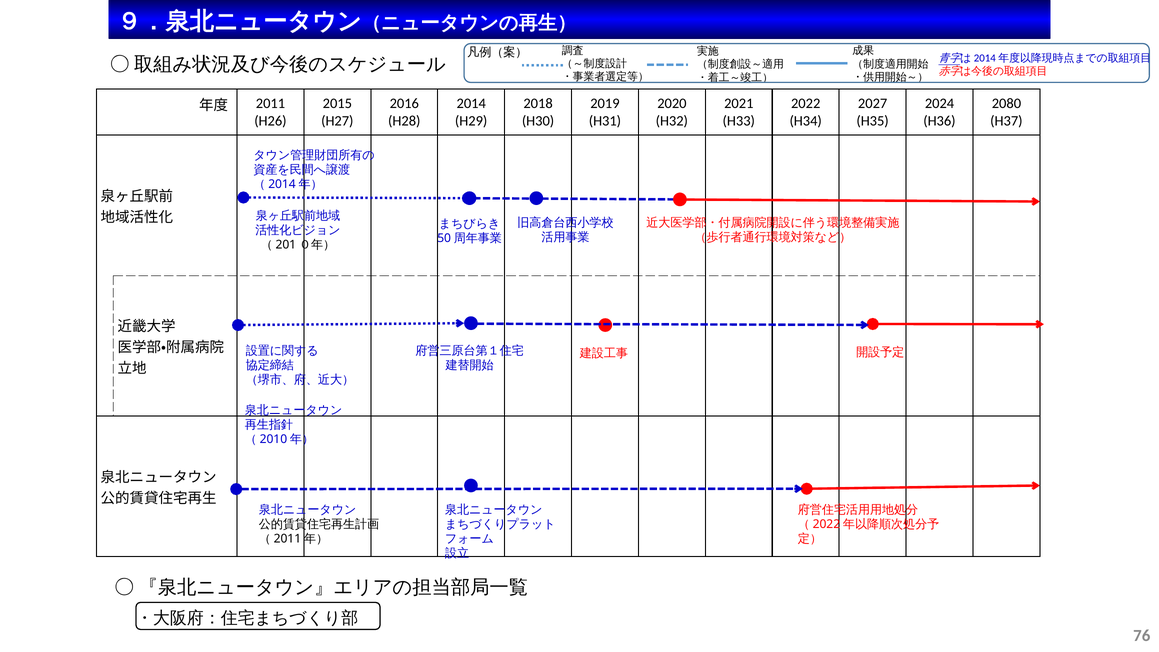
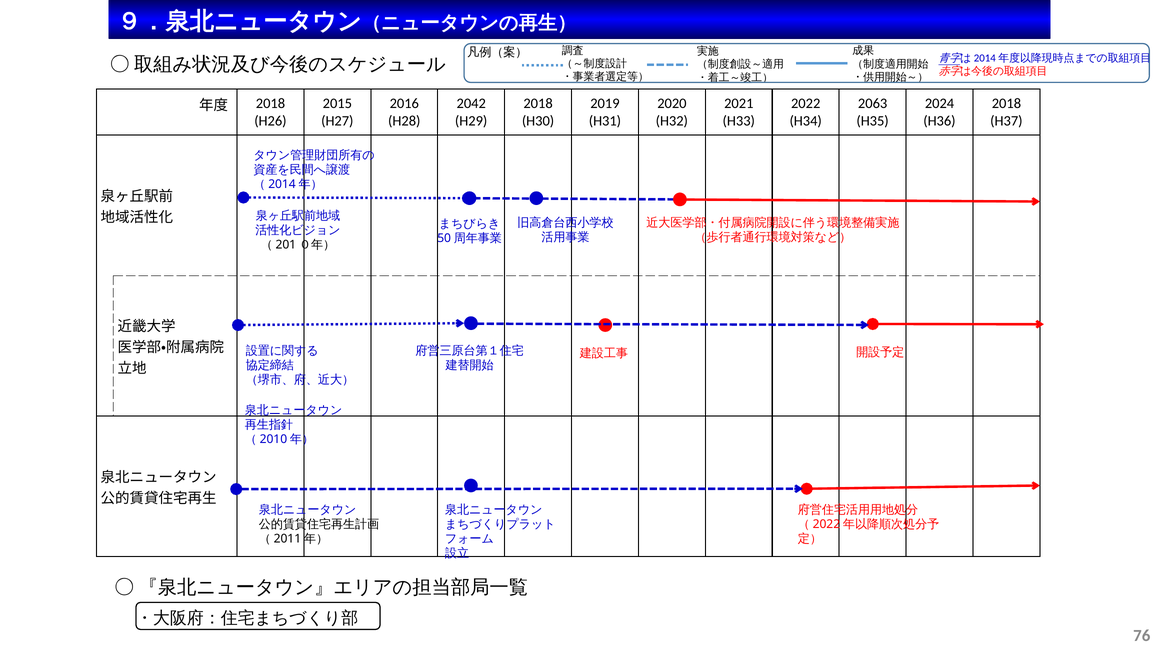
2014: 2014 -> 2042 (471, 103)
2027: 2027 -> 2063 (873, 103)
2080: 2080 -> 2018 (1006, 103)
2011: 2011 -> 2018 (270, 103)
